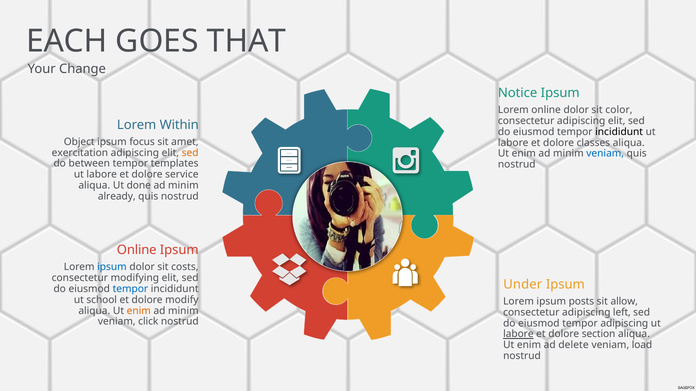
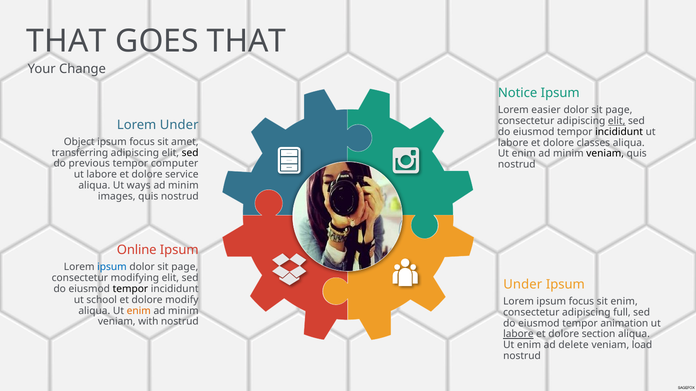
EACH: EACH -> THAT (66, 41)
Lorem online: online -> easier (546, 110)
color: color -> page (619, 110)
elit underline: none -> present (617, 121)
Lorem Within: Within -> Under (179, 125)
exercitation: exercitation -> transferring (80, 153)
sed colour: orange -> black (190, 153)
veniam colour: blue -> black (605, 154)
between: between -> previous (89, 164)
templates: templates -> computer (175, 164)
done: done -> ways (139, 186)
already: already -> images (117, 197)
costs: costs -> page (185, 267)
tempor colour: blue -> black (130, 289)
Lorem ipsum posts: posts -> focus (581, 302)
sit allow: allow -> enim (624, 302)
left: left -> full (622, 313)
click: click -> with (148, 322)
tempor adipiscing: adipiscing -> animation (624, 324)
